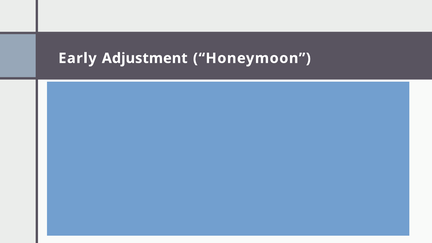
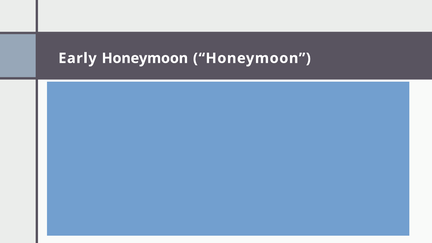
Early Adjustment: Adjustment -> Honeymoon (145, 58)
